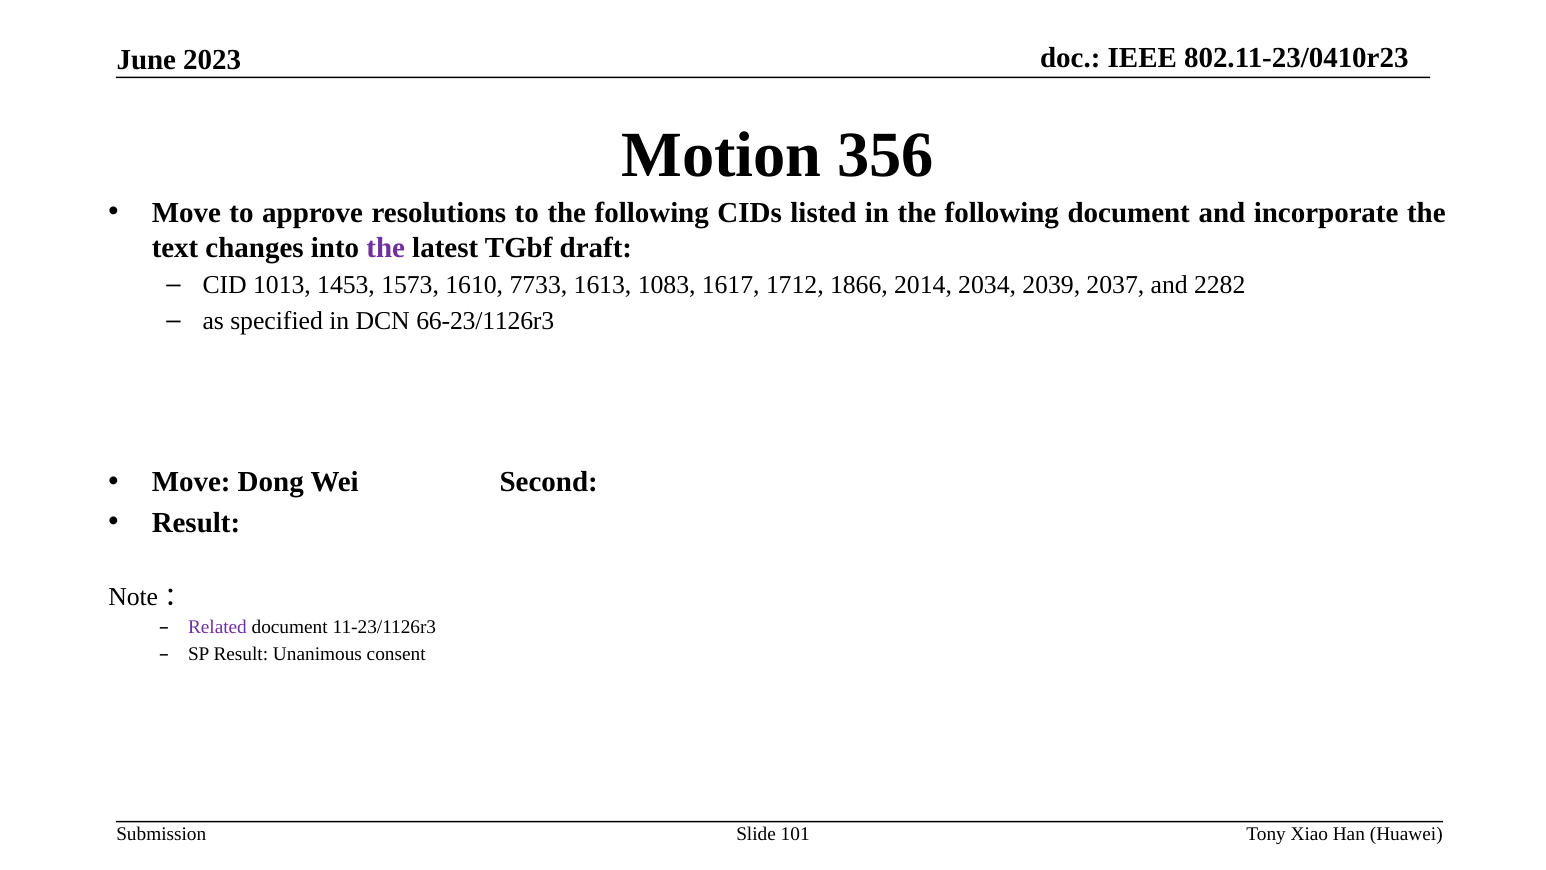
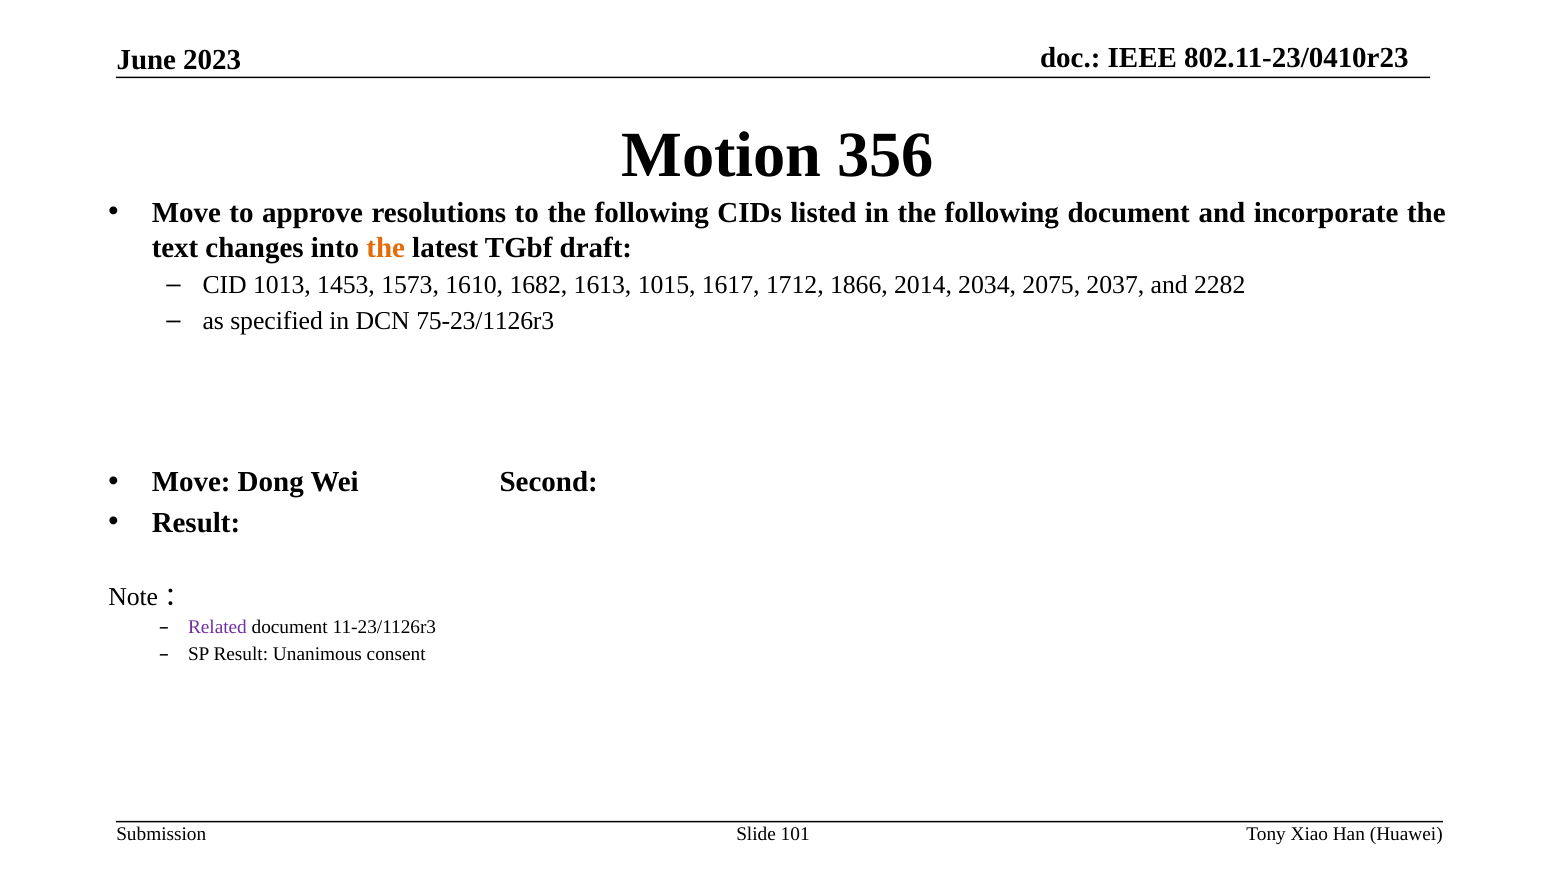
the colour: purple -> orange (386, 247)
7733: 7733 -> 1682 (538, 285)
1083: 1083 -> 1015 (667, 285)
2039: 2039 -> 2075 (1051, 285)
66-23/1126r3: 66-23/1126r3 -> 75-23/1126r3 (485, 321)
